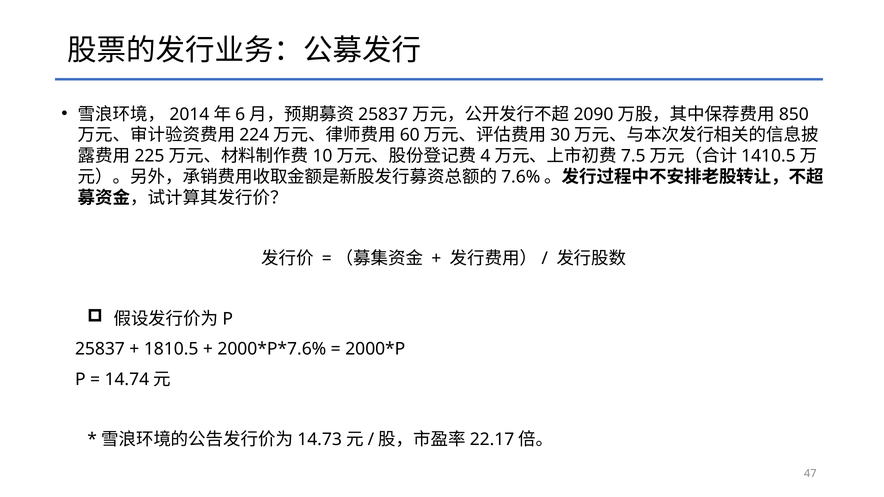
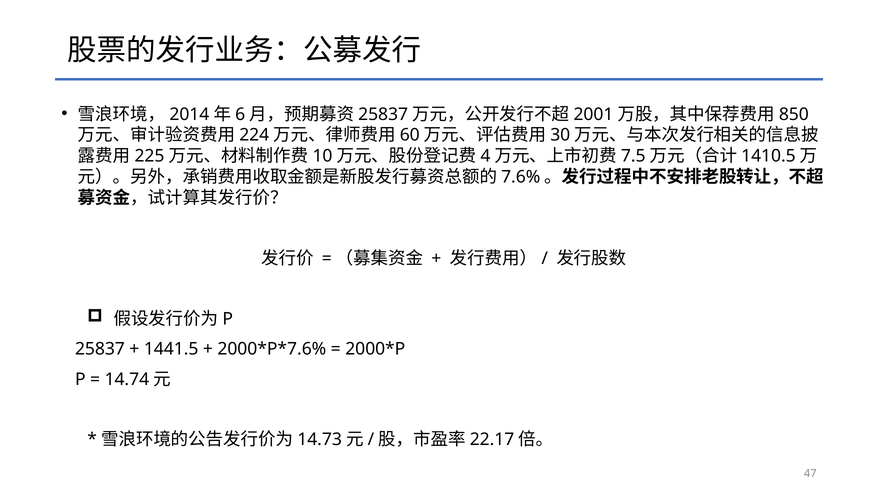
2090: 2090 -> 2001 (593, 114)
1810.5: 1810.5 -> 1441.5 (171, 349)
